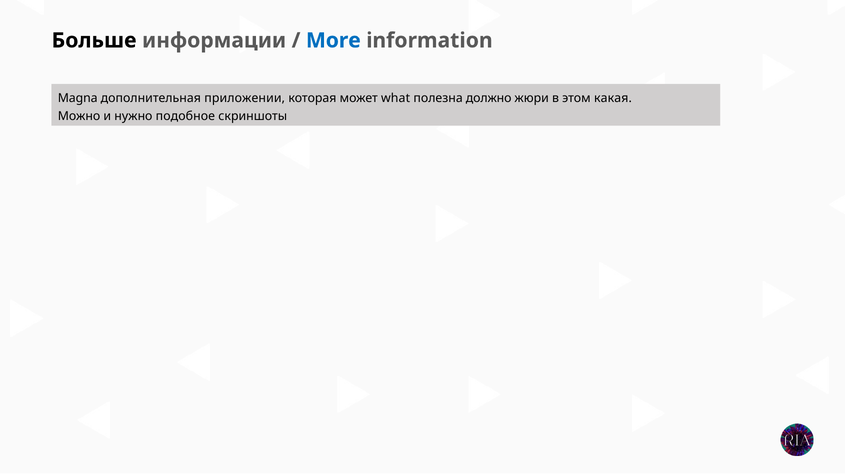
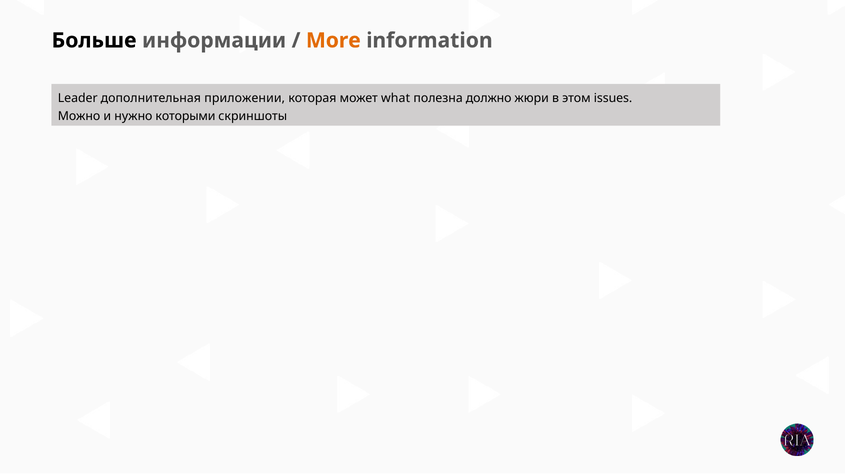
More colour: blue -> orange (333, 40)
Magna: Magna -> Leader (78, 98)
какая: какая -> issues (613, 98)
подобное: подобное -> которыми (185, 116)
